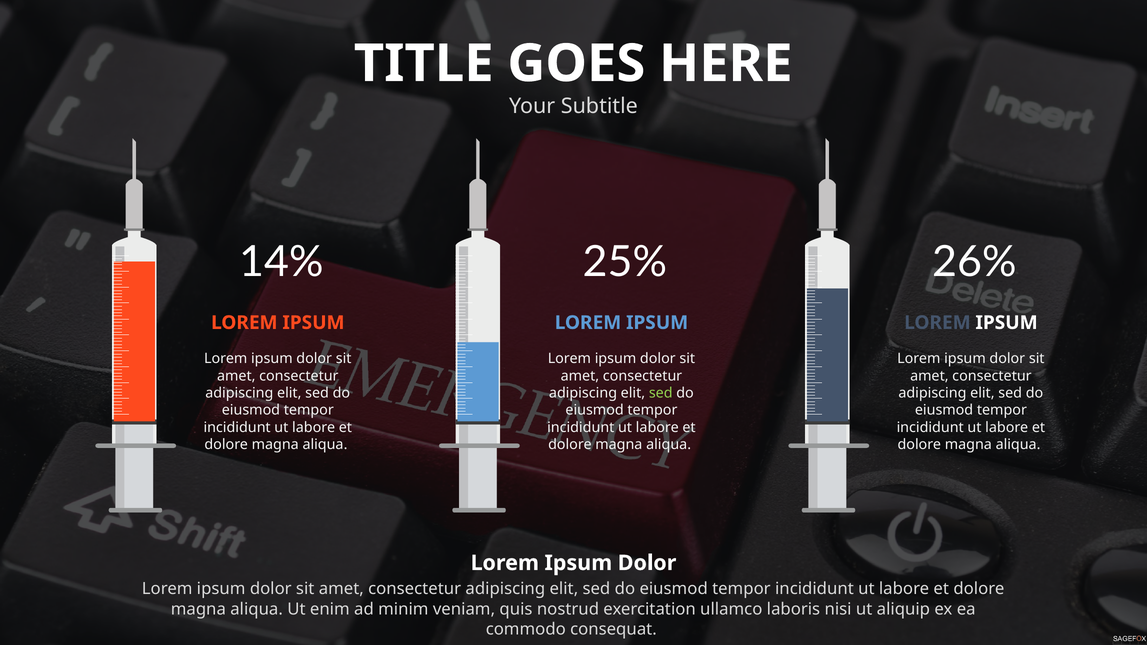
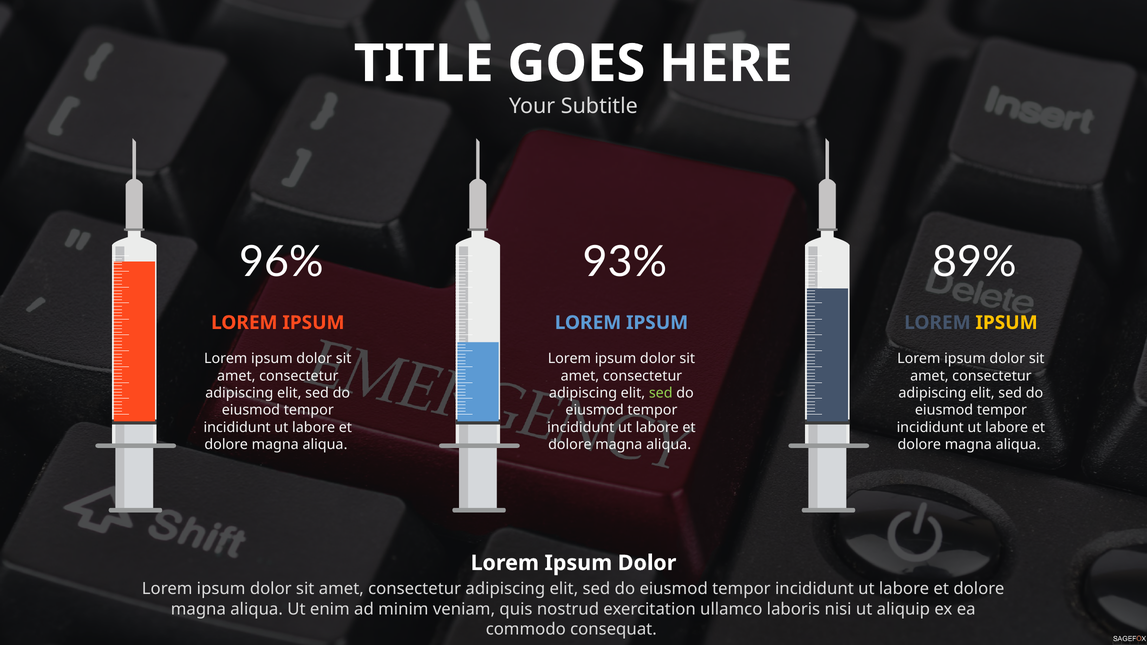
14%: 14% -> 96% (281, 262)
25%: 25% -> 93% (625, 262)
26%: 26% -> 89% (974, 262)
IPSUM colour: white -> yellow (1007, 323)
